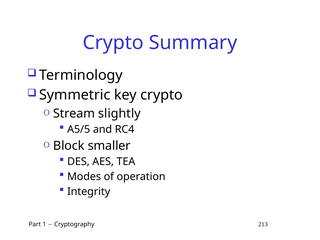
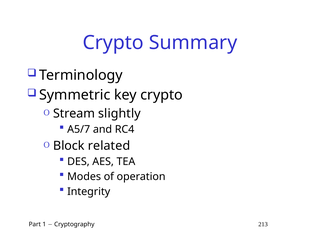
A5/5: A5/5 -> A5/7 (79, 129)
smaller: smaller -> related (109, 146)
